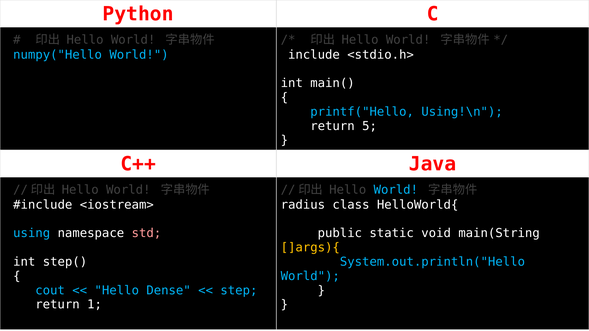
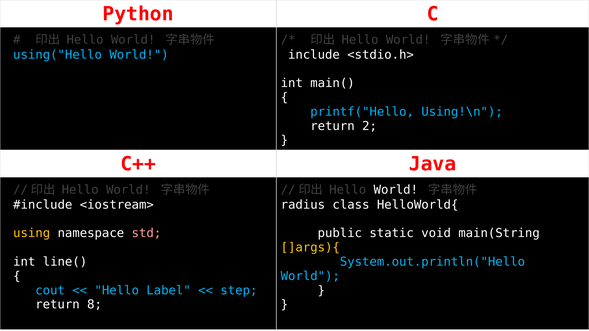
numpy("Hello: numpy("Hello -> using("Hello (58, 55)
5: 5 -> 2 (369, 126)
World colour: light blue -> white (396, 190)
using colour: light blue -> yellow (32, 233)
step(: step( -> line( (65, 262)
Dense: Dense -> Label (169, 291)
1: 1 -> 8 (95, 305)
